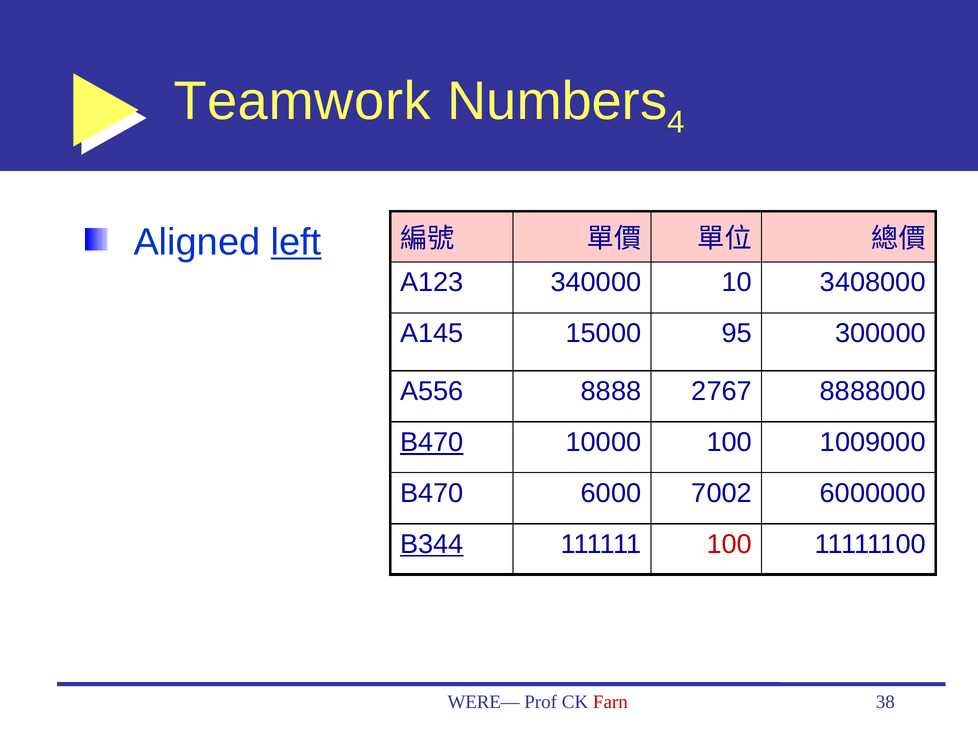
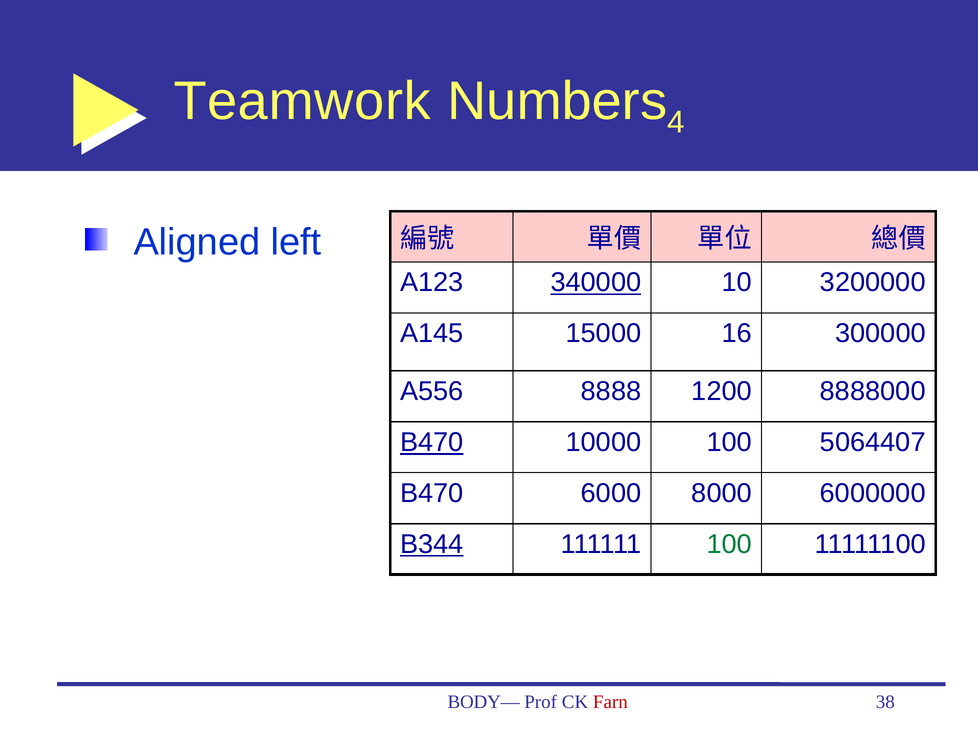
left underline: present -> none (296, 242)
340000 underline: none -> present (596, 283)
3408000: 3408000 -> 3200000 (873, 283)
95: 95 -> 16 (737, 334)
2767: 2767 -> 1200 (722, 391)
1009000: 1009000 -> 5064407 (873, 443)
7002: 7002 -> 8000 (722, 493)
100 colour: red -> green (729, 545)
WERE—: WERE— -> BODY— (484, 702)
